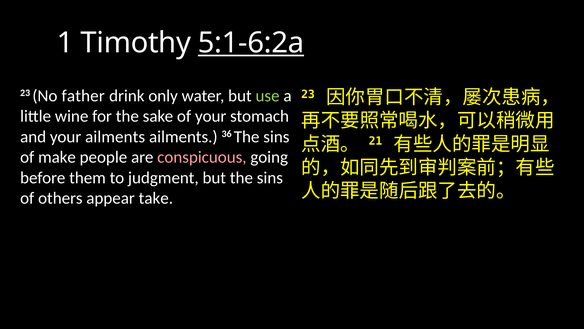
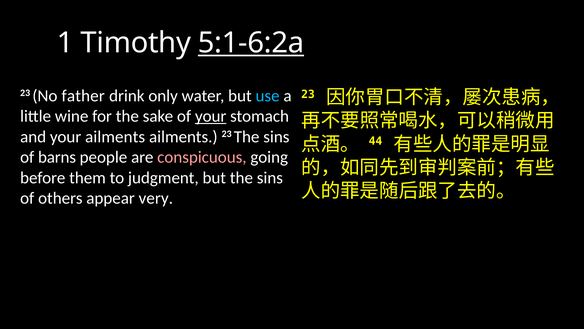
use colour: light green -> light blue (268, 96)
your underline: none -> present (211, 116)
ailments 36: 36 -> 23 (227, 134)
21: 21 -> 44 (375, 141)
make: make -> barns (57, 157)
take: take -> very (156, 198)
